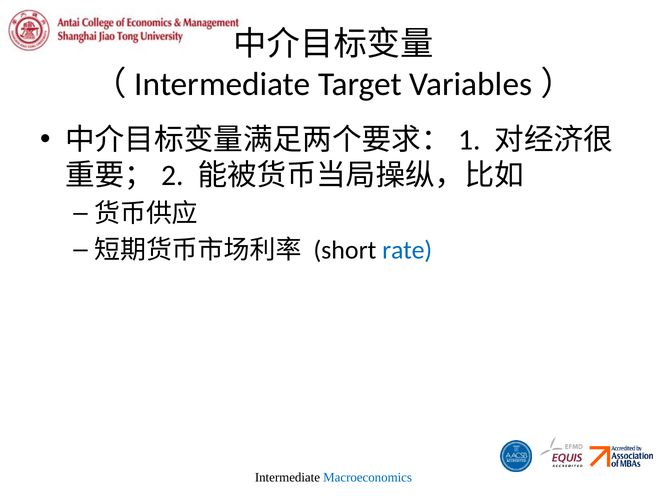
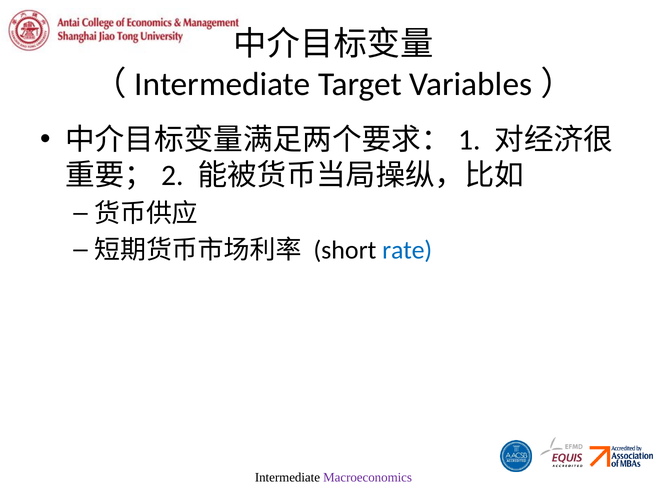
Macroeconomics colour: blue -> purple (368, 478)
